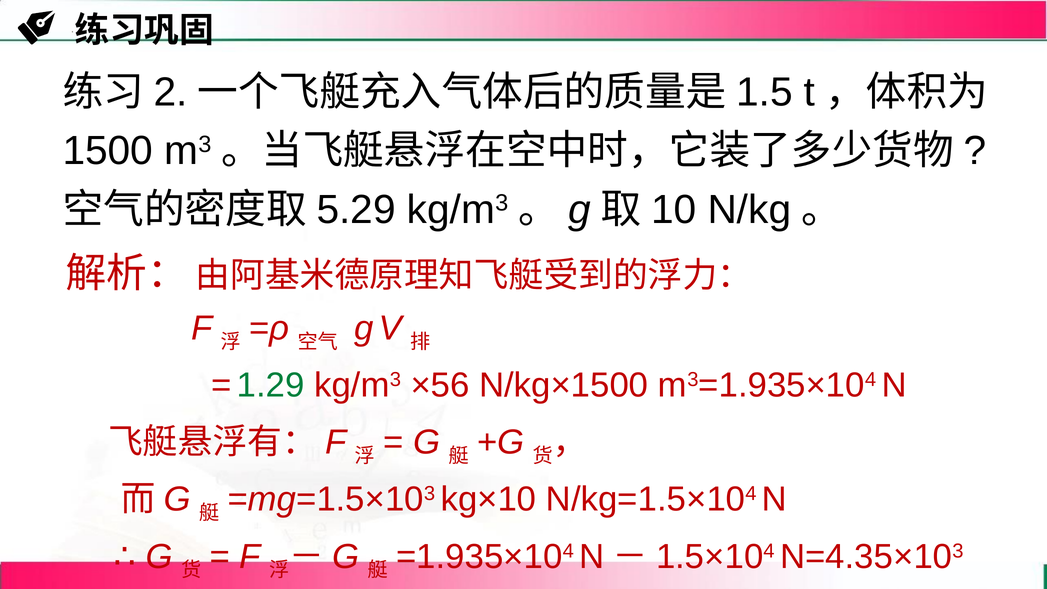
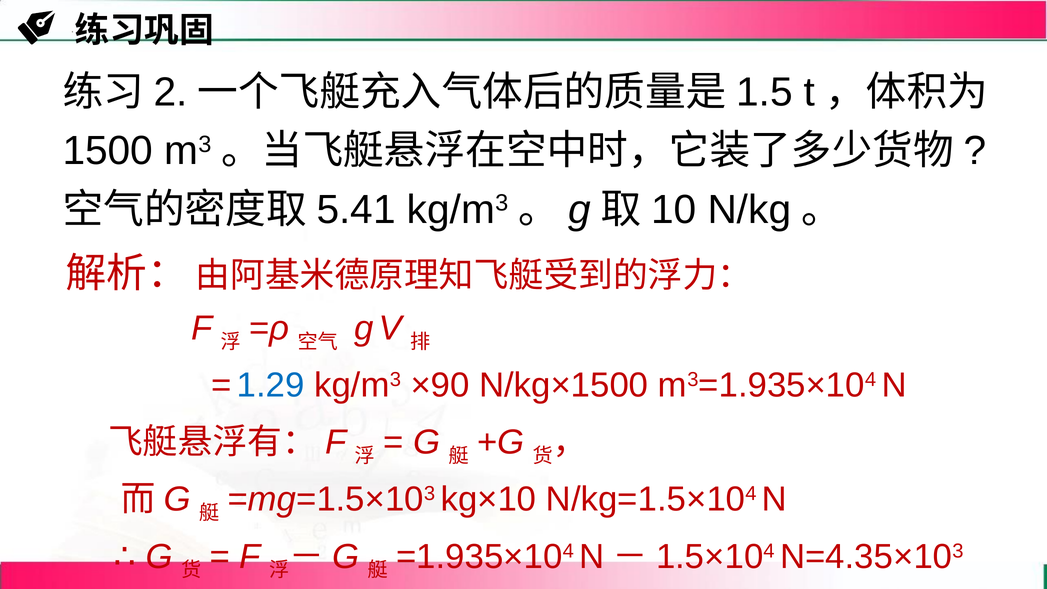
5.29: 5.29 -> 5.41 (356, 210)
1.29 colour: green -> blue (271, 385)
×56: ×56 -> ×90 (440, 385)
